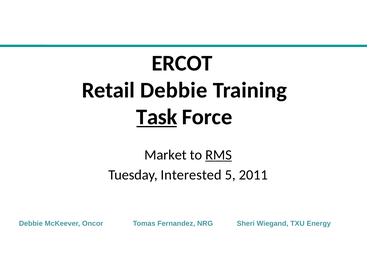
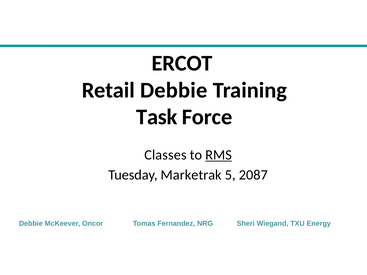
Task underline: present -> none (157, 117)
Market: Market -> Classes (165, 155)
Interested: Interested -> Marketrak (191, 175)
2011: 2011 -> 2087 (253, 175)
